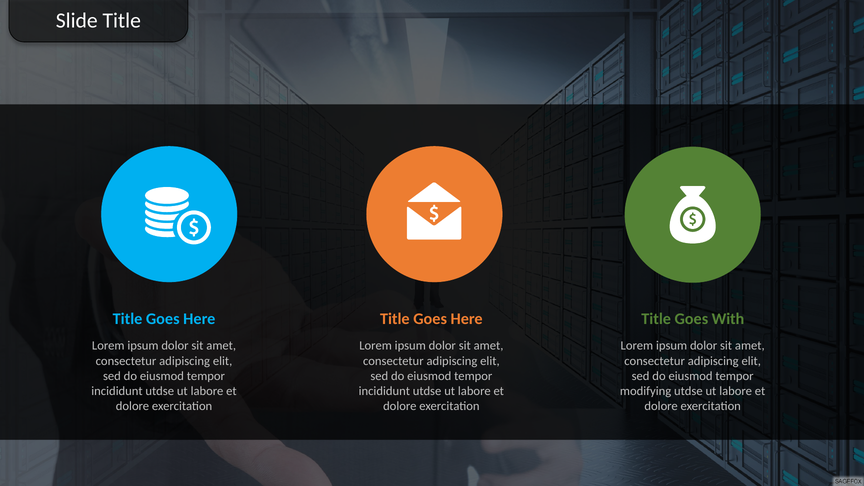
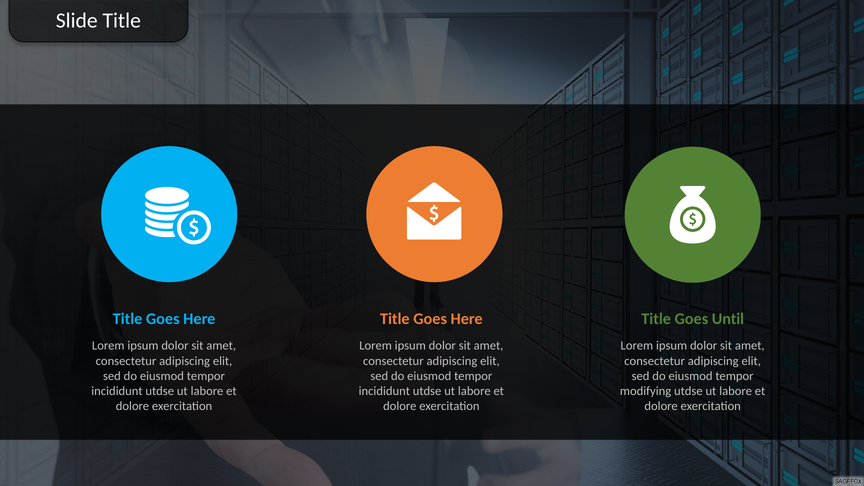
With: With -> Until (728, 319)
